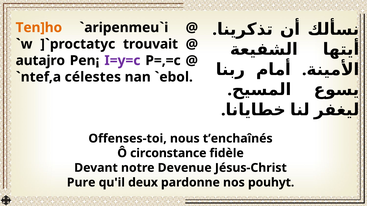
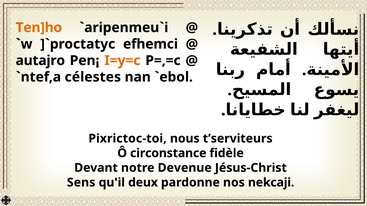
trouvait: trouvait -> efhemci (151, 44)
I=y=c colour: purple -> orange (122, 61)
Offenses-toi: Offenses-toi -> Pixrictoc-toi (128, 139)
t’enchaînés: t’enchaînés -> t’serviteurs (238, 139)
Pure: Pure -> Sens (81, 183)
pouhyt: pouhyt -> nekcaji (271, 183)
